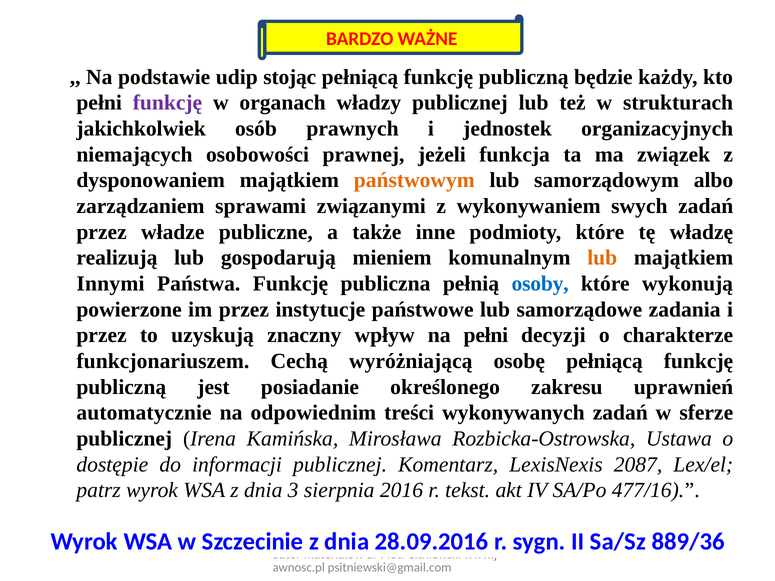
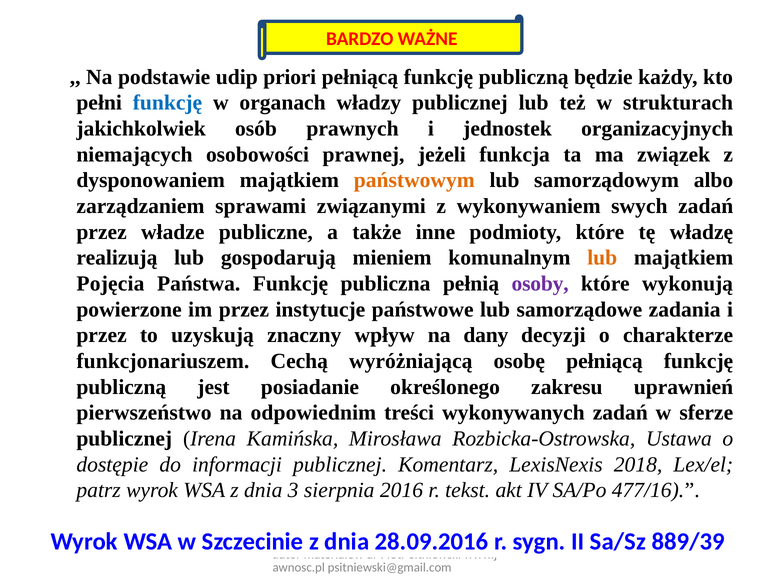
stojąc: stojąc -> priori (290, 77)
funkcję colour: purple -> blue (167, 103)
Innymi: Innymi -> Pojęcia (110, 284)
osoby colour: blue -> purple (540, 284)
na pełni: pełni -> dany (486, 335)
automatycznie: automatycznie -> pierwszeństwo (144, 413)
2087: 2087 -> 2018 (638, 465)
889/36: 889/36 -> 889/39 (688, 542)
